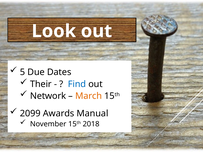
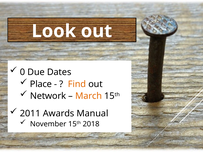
5: 5 -> 0 (22, 72)
Their: Their -> Place (41, 84)
Find colour: blue -> orange (77, 84)
2099: 2099 -> 2011 (30, 114)
